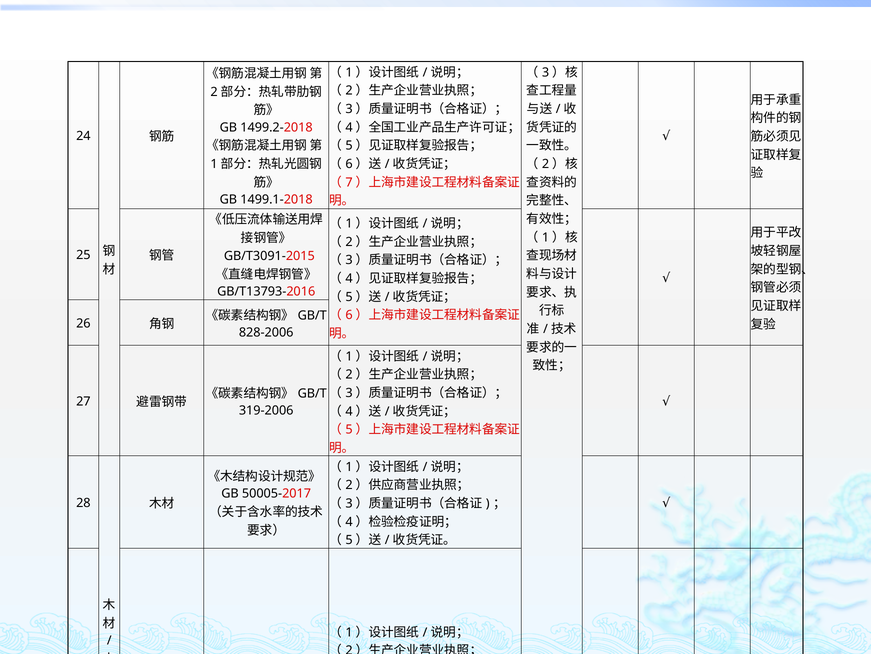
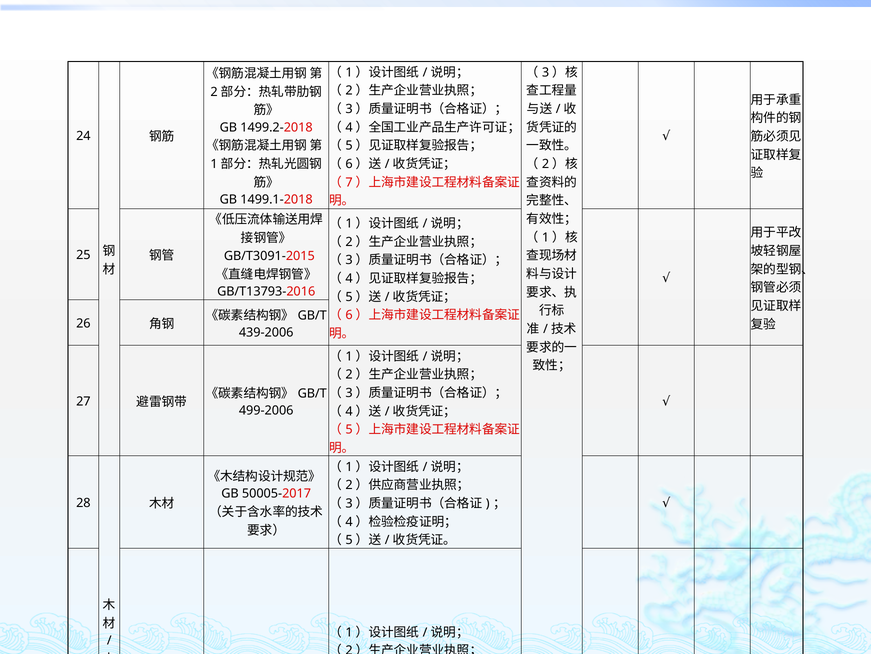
828-2006: 828-2006 -> 439-2006 (266, 332)
319-2006: 319-2006 -> 499-2006 (266, 410)
